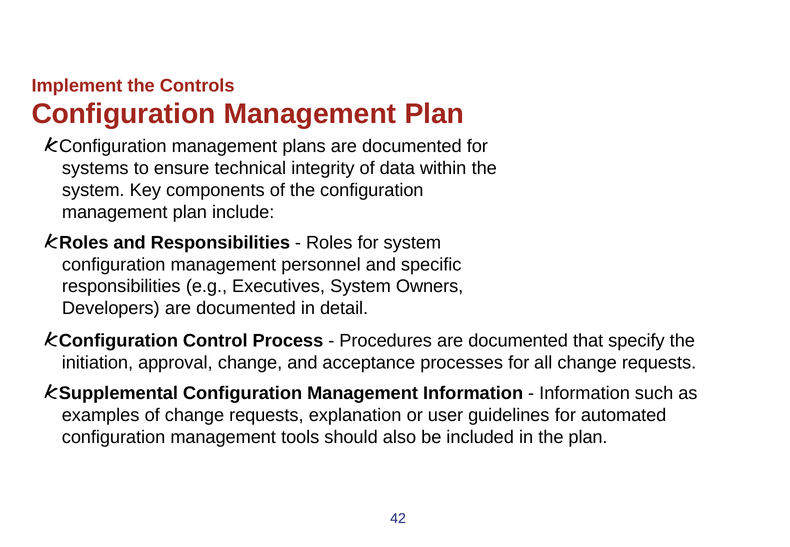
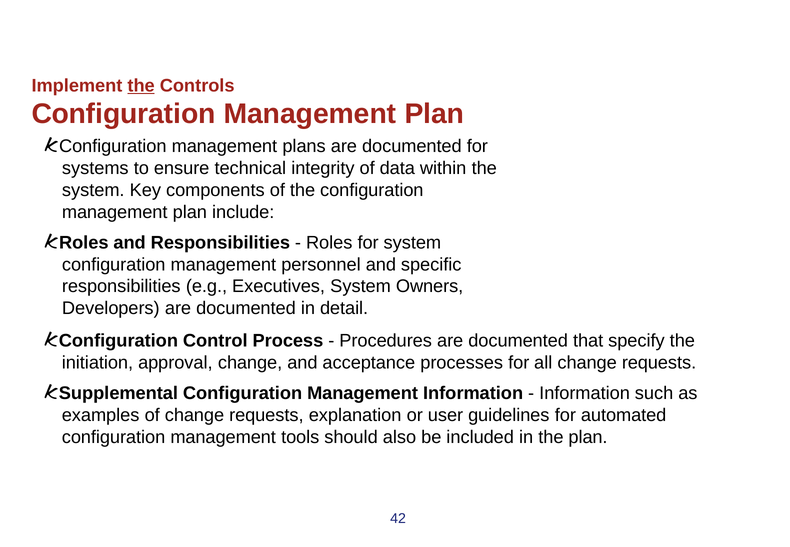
the underline: none -> present (141, 86)
